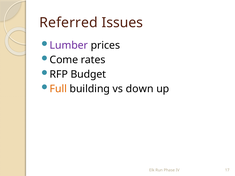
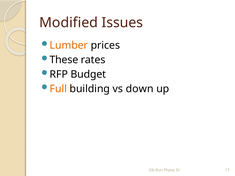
Referred: Referred -> Modified (69, 23)
Lumber colour: purple -> orange (69, 45)
Come: Come -> These (64, 60)
